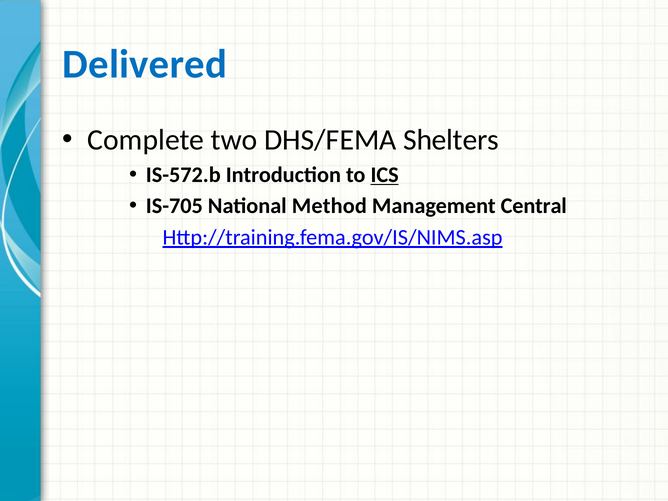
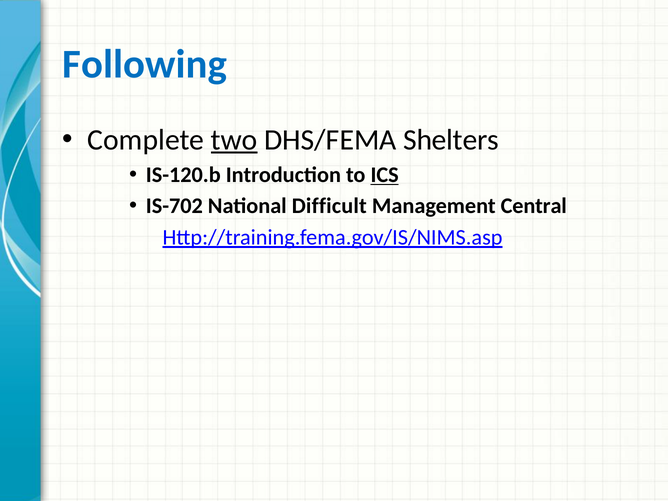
Delivered: Delivered -> Following (145, 64)
two underline: none -> present (234, 140)
IS-572.b: IS-572.b -> IS-120.b (183, 175)
IS-705: IS-705 -> IS-702 (174, 206)
Method: Method -> Difficult (329, 206)
